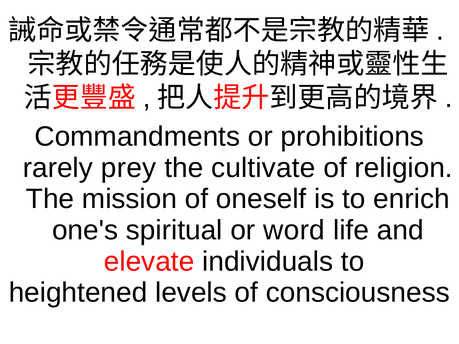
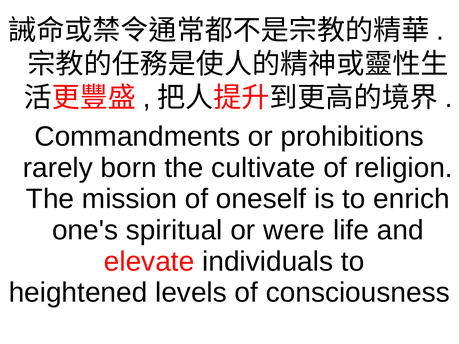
prey: prey -> born (129, 168)
word: word -> were (294, 230)
